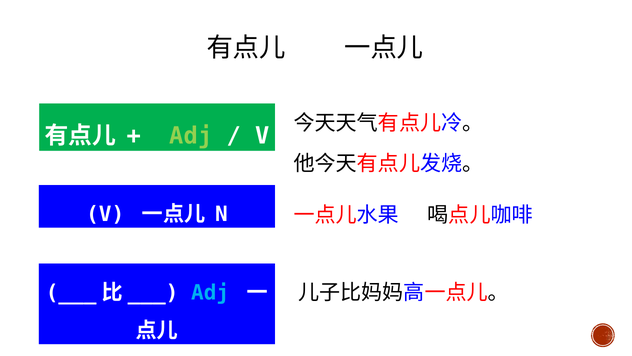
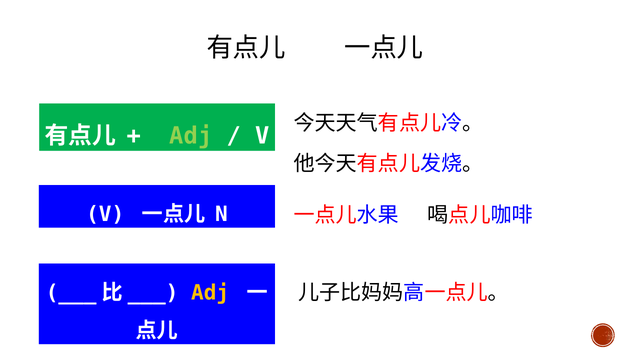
Adj colour: light blue -> yellow (210, 292)
